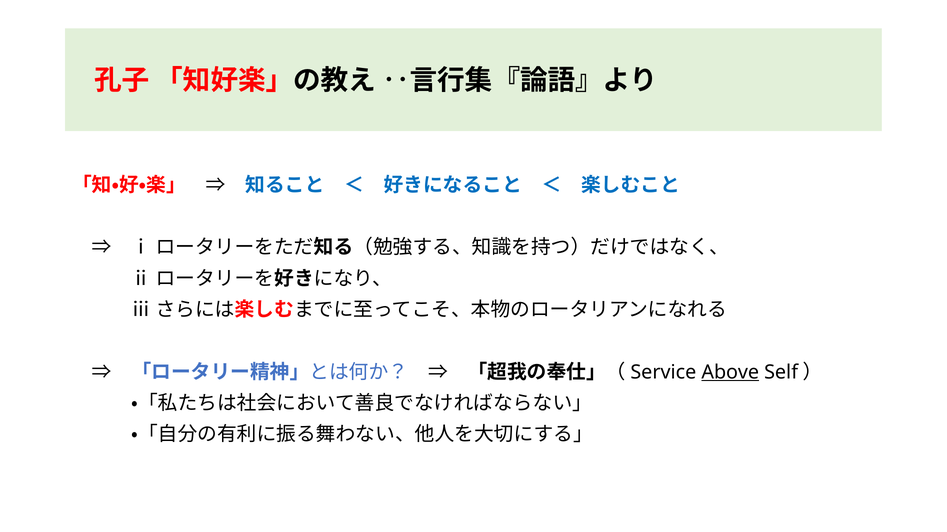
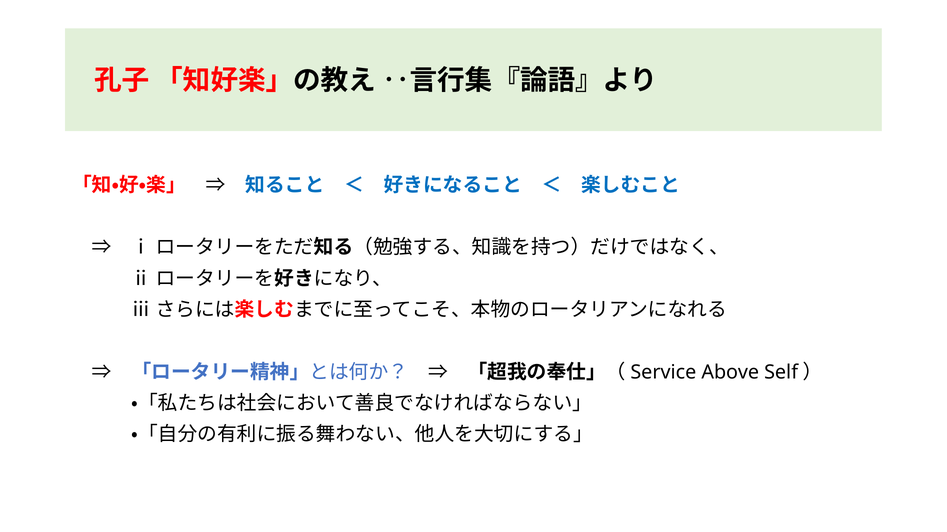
Above underline: present -> none (730, 373)
